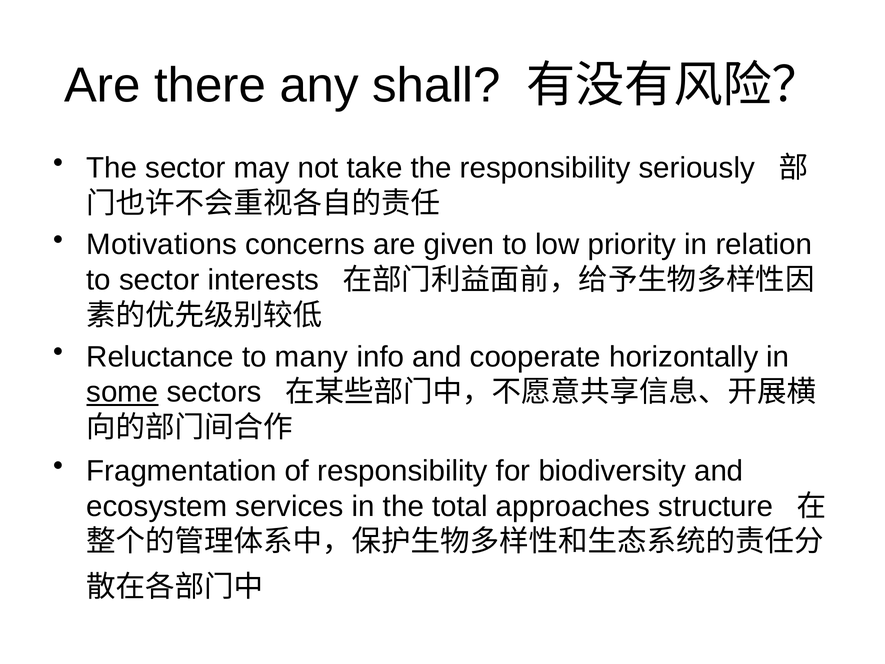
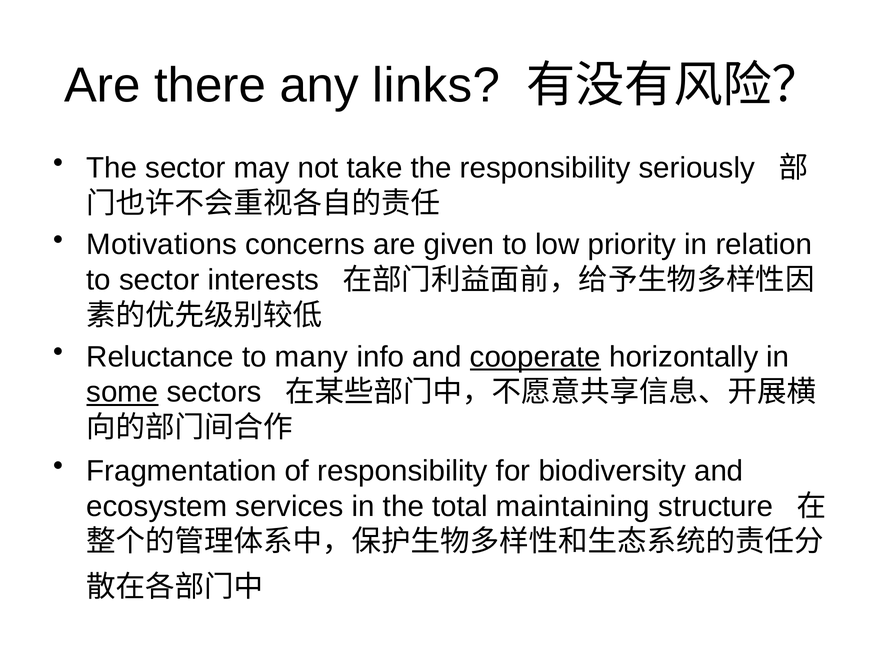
shall: shall -> links (436, 85)
cooperate underline: none -> present (535, 357)
approaches: approaches -> maintaining (573, 506)
